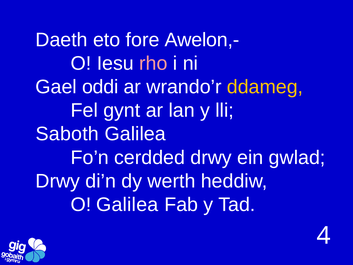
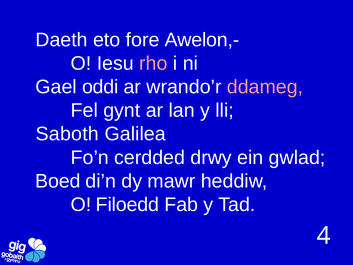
ddameg colour: yellow -> pink (265, 87)
Drwy: Drwy -> Boed (58, 181)
werth: werth -> mawr (171, 181)
O Galilea: Galilea -> Filoedd (127, 204)
